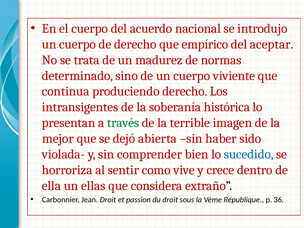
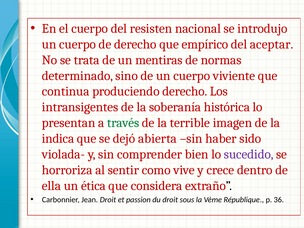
acuerdo: acuerdo -> resisten (151, 29)
madurez: madurez -> mentiras (159, 60)
mejor: mejor -> indica (58, 139)
sucedido colour: blue -> purple (249, 154)
ellas: ellas -> ética (93, 186)
